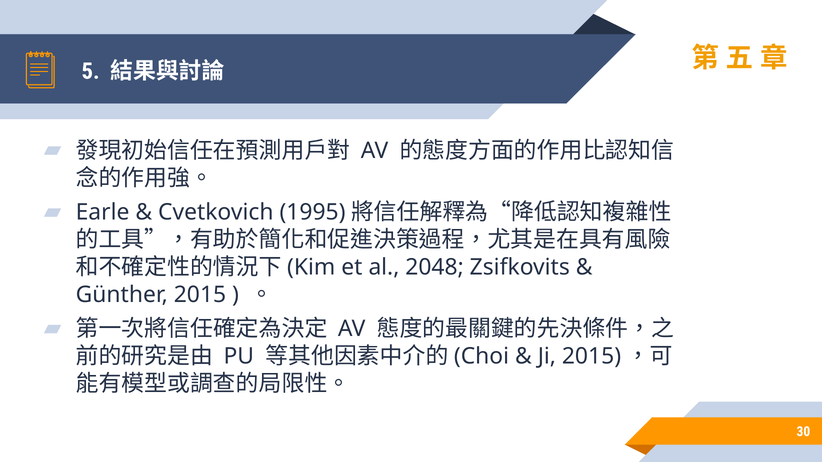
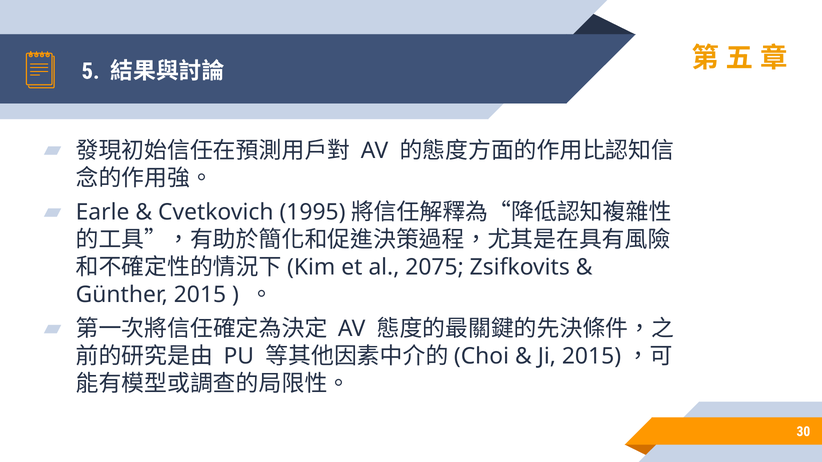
2048: 2048 -> 2075 (435, 267)
